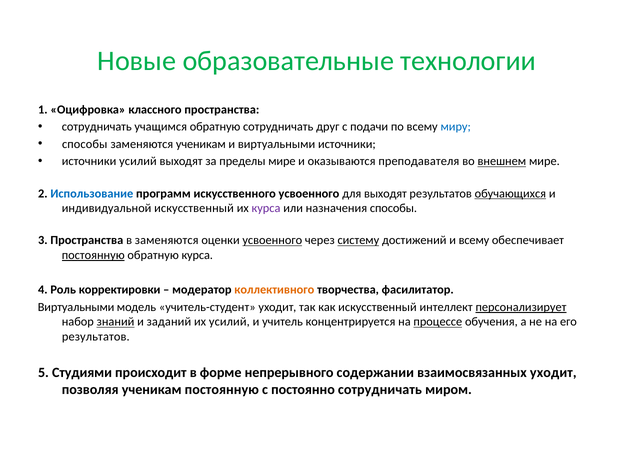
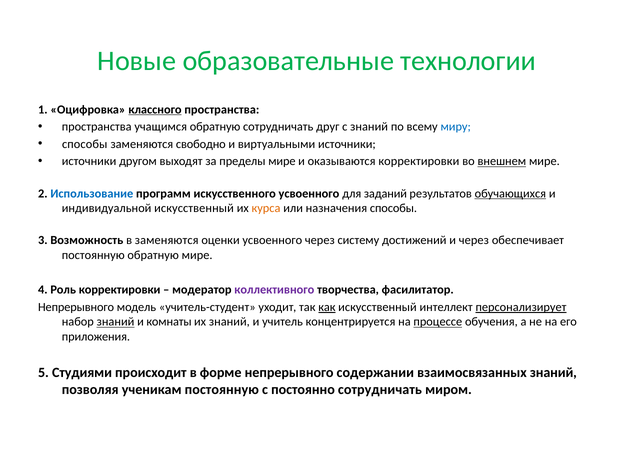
классного underline: none -> present (155, 109)
сотрудничать: сотрудничать -> пространства (97, 127)
с подачи: подачи -> знаний (369, 127)
заменяются ученикам: ученикам -> свободно (201, 144)
источники усилий: усилий -> другом (138, 161)
оказываются преподавателя: преподавателя -> корректировки (419, 161)
для выходят: выходят -> заданий (385, 193)
курса colour: purple -> orange (266, 208)
3 Пространства: Пространства -> Возможность (87, 240)
усвоенного underline: present -> none (272, 240)
систему underline: present -> none (358, 240)
и всему: всему -> через (474, 240)
постоянную underline: present -> none (93, 255)
обратную курса: курса -> мире (197, 255)
коллективного colour: orange -> purple (274, 289)
Виртуальными: Виртуальными -> Непрерывного (76, 307)
как underline: none -> present (327, 307)
заданий: заданий -> комнаты (169, 322)
их усилий: усилий -> знаний (229, 322)
результатов: результатов -> приложения (96, 336)
взаимосвязанных уходит: уходит -> знаний (553, 372)
